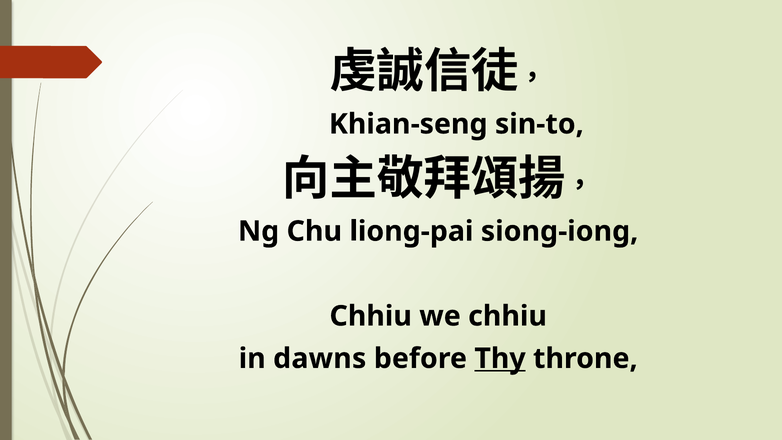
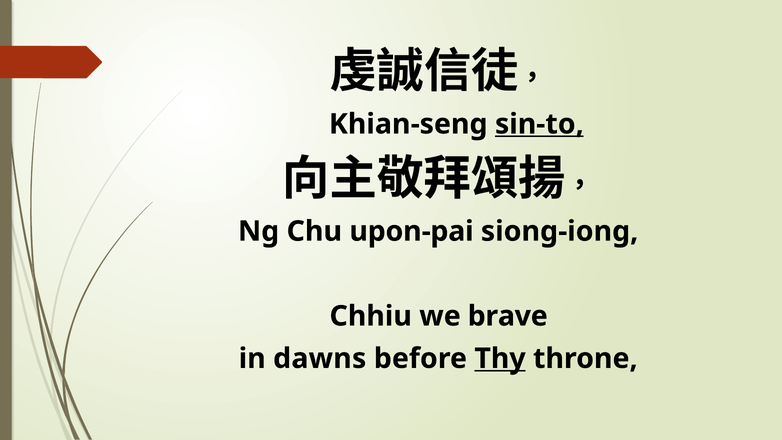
sin-to underline: none -> present (539, 124)
liong-pai: liong-pai -> upon-pai (411, 231)
we chhiu: chhiu -> brave (508, 316)
